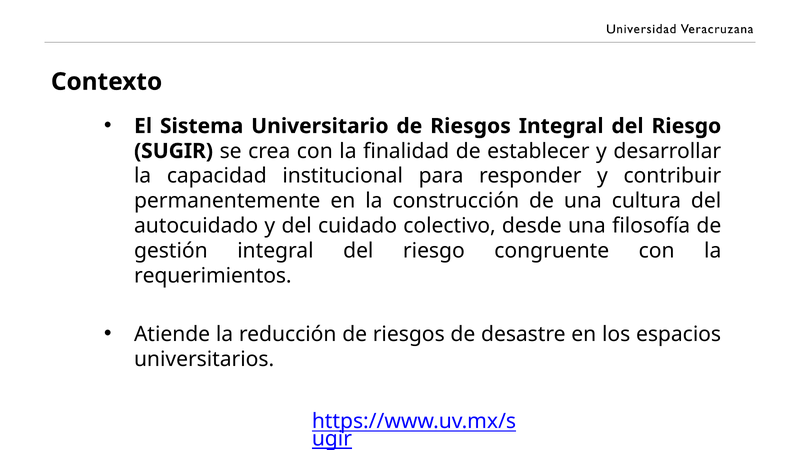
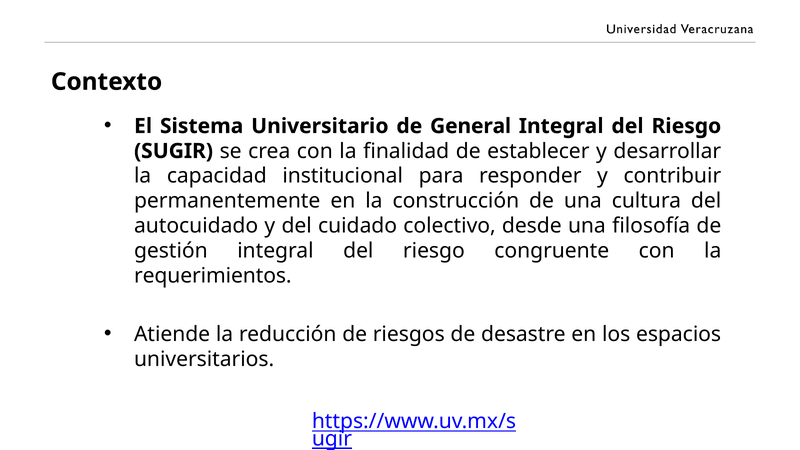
Universitario de Riesgos: Riesgos -> General (471, 126)
